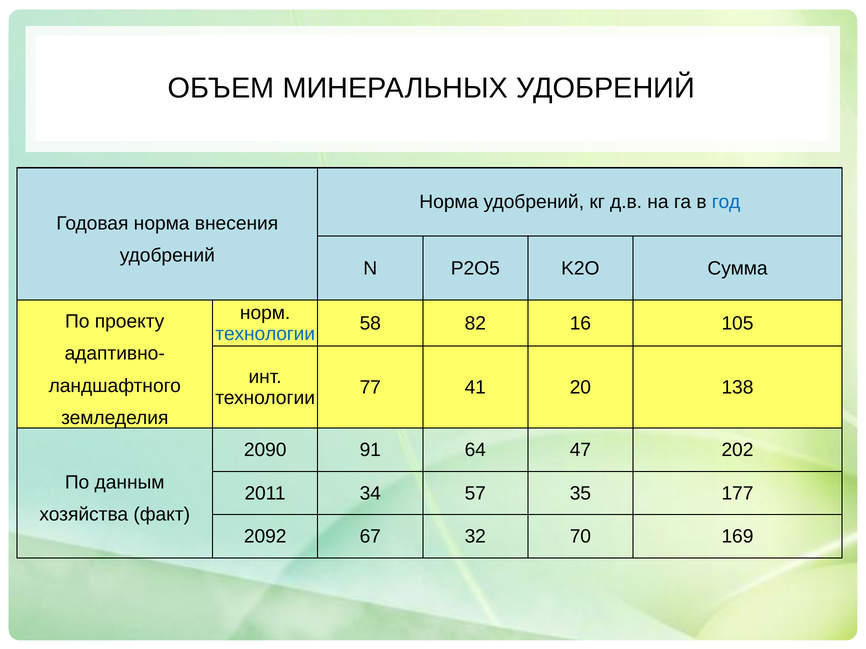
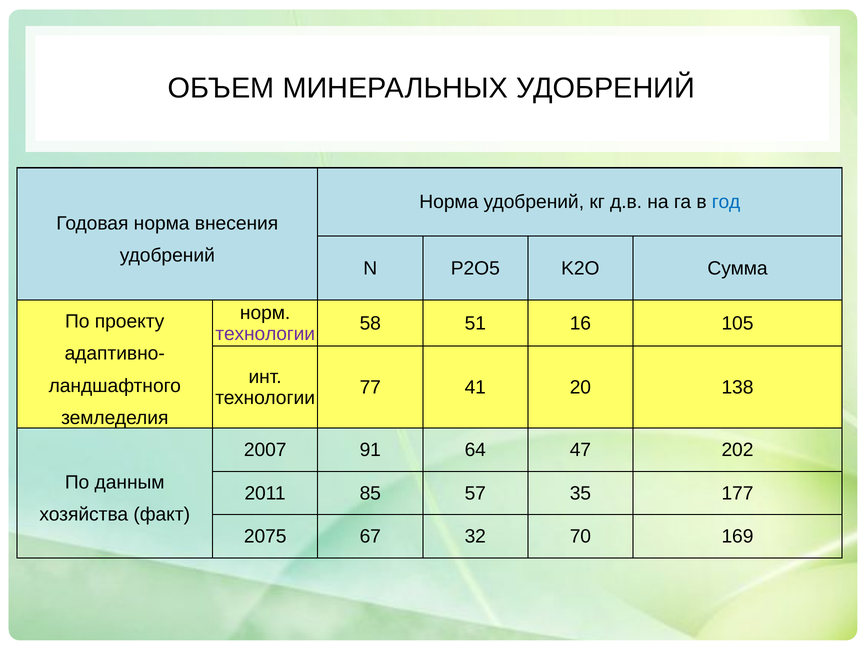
82: 82 -> 51 (475, 324)
технологии colour: blue -> purple (265, 334)
2090: 2090 -> 2007 (265, 450)
34: 34 -> 85 (370, 494)
2092: 2092 -> 2075 (265, 537)
